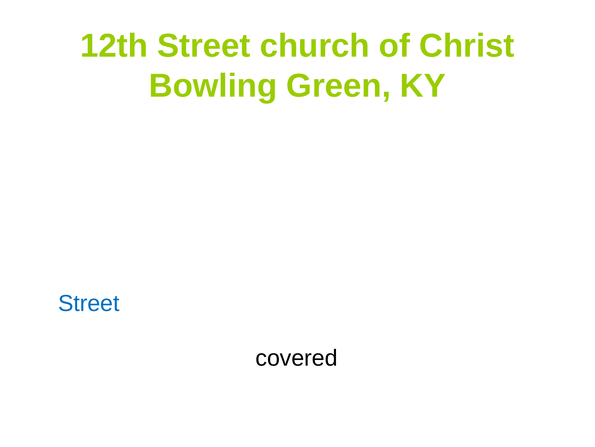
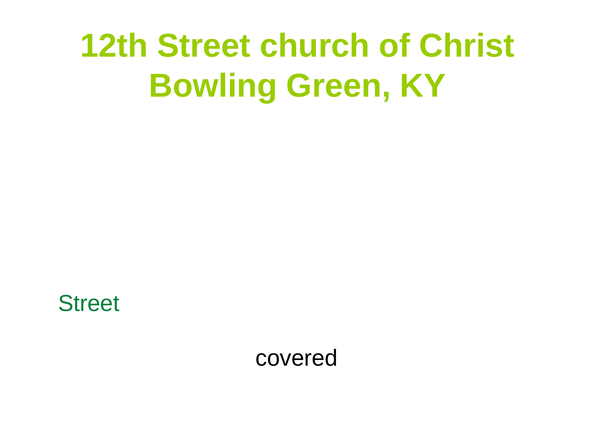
Street colour: blue -> green (89, 303)
